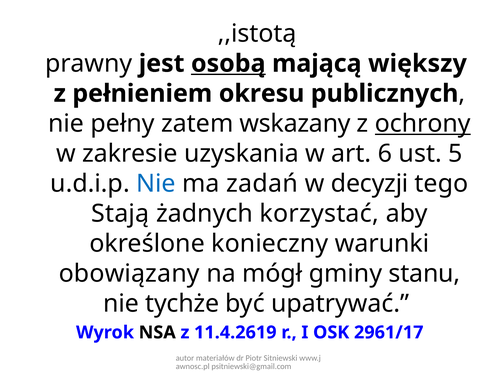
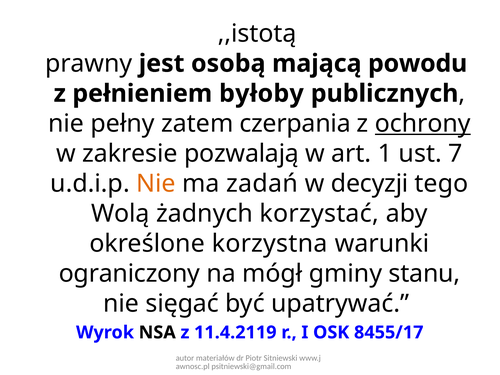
osobą underline: present -> none (228, 64)
większy: większy -> powodu (418, 64)
okresu: okresu -> byłoby (261, 94)
wskazany: wskazany -> czerpania (295, 124)
uzyskania: uzyskania -> pozwalają (242, 154)
6: 6 -> 1 (385, 154)
5: 5 -> 7 (455, 154)
Nie colour: blue -> orange (156, 184)
Stają: Stają -> Wolą (120, 214)
konieczny: konieczny -> korzystna (270, 244)
obowiązany: obowiązany -> ograniczony (129, 274)
tychże: tychże -> sięgać (182, 304)
11.4.2619: 11.4.2619 -> 11.4.2119 (235, 332)
2961/17: 2961/17 -> 8455/17 (389, 332)
